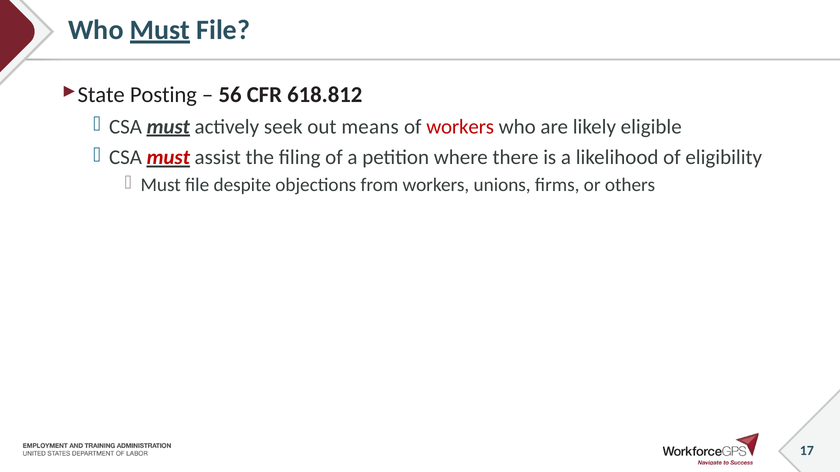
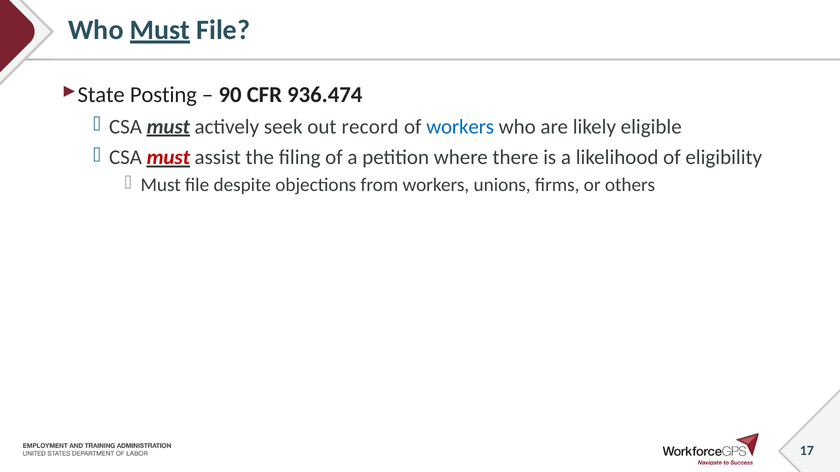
56: 56 -> 90 (230, 95)
618.812: 618.812 -> 936.474 (325, 95)
means: means -> record (370, 127)
workers colour: red -> blue (460, 127)
